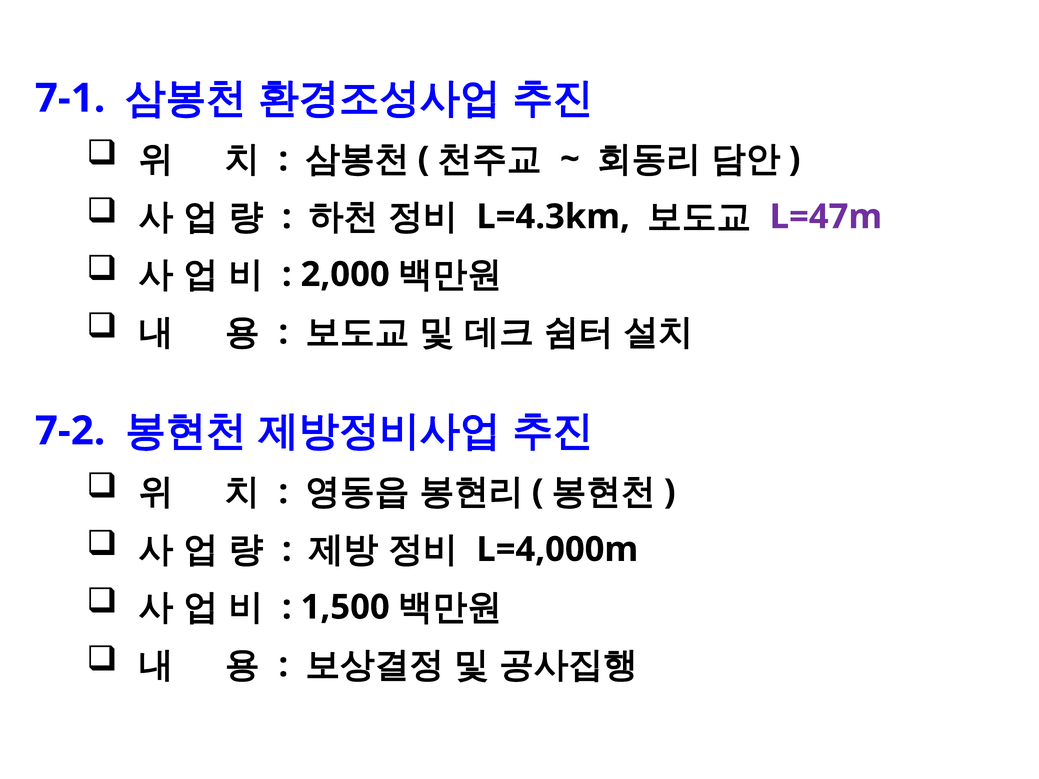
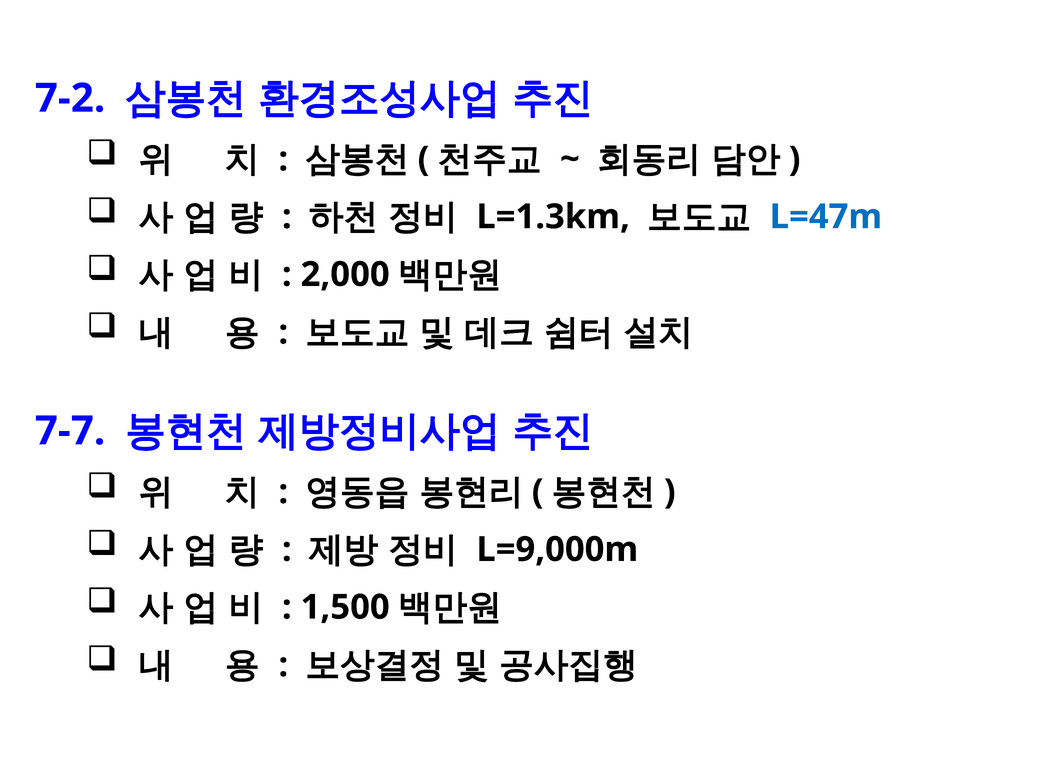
7-1: 7-1 -> 7-2 (70, 98)
L=4.3km: L=4.3km -> L=1.3km (553, 217)
L=47m colour: purple -> blue (826, 217)
7-2: 7-2 -> 7-7 (70, 431)
L=4,000m: L=4,000m -> L=9,000m (557, 550)
